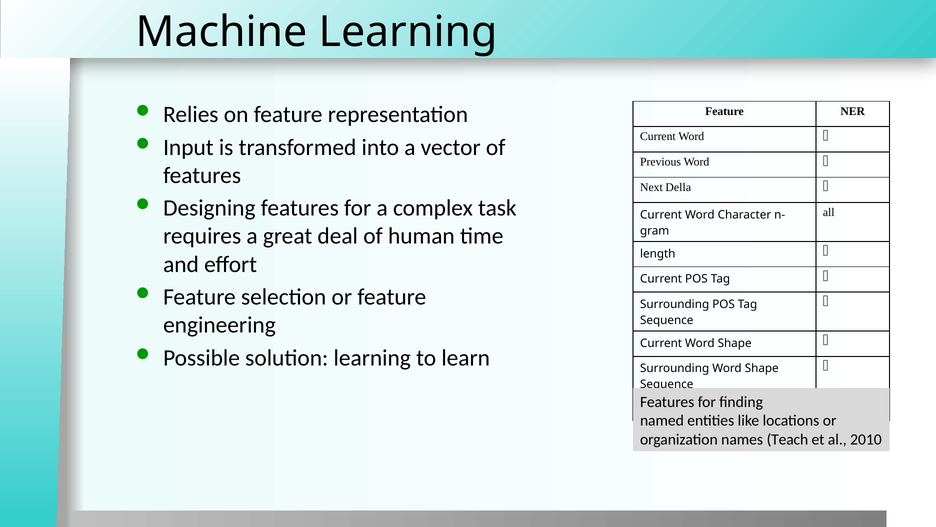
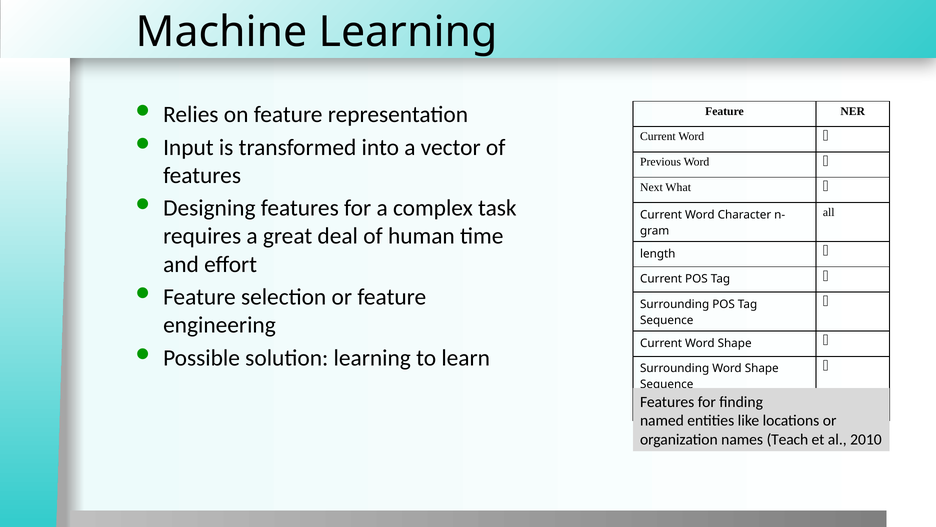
Della: Della -> What (678, 187)
